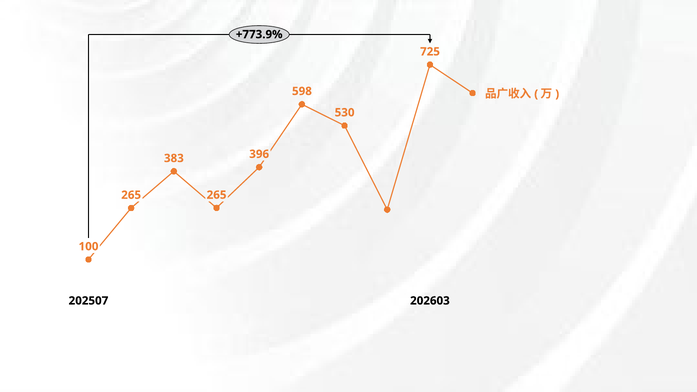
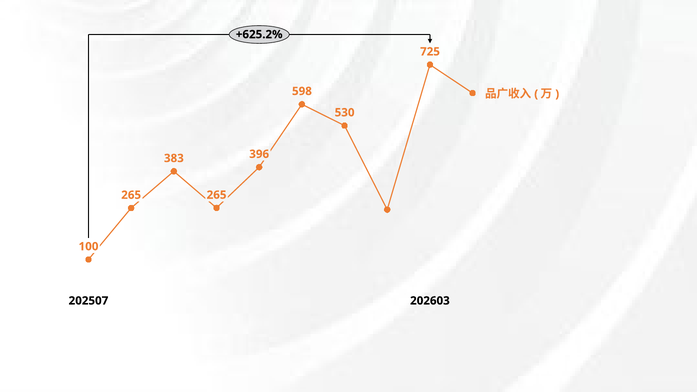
+773.9%: +773.9% -> +625.2% (259, 34)
